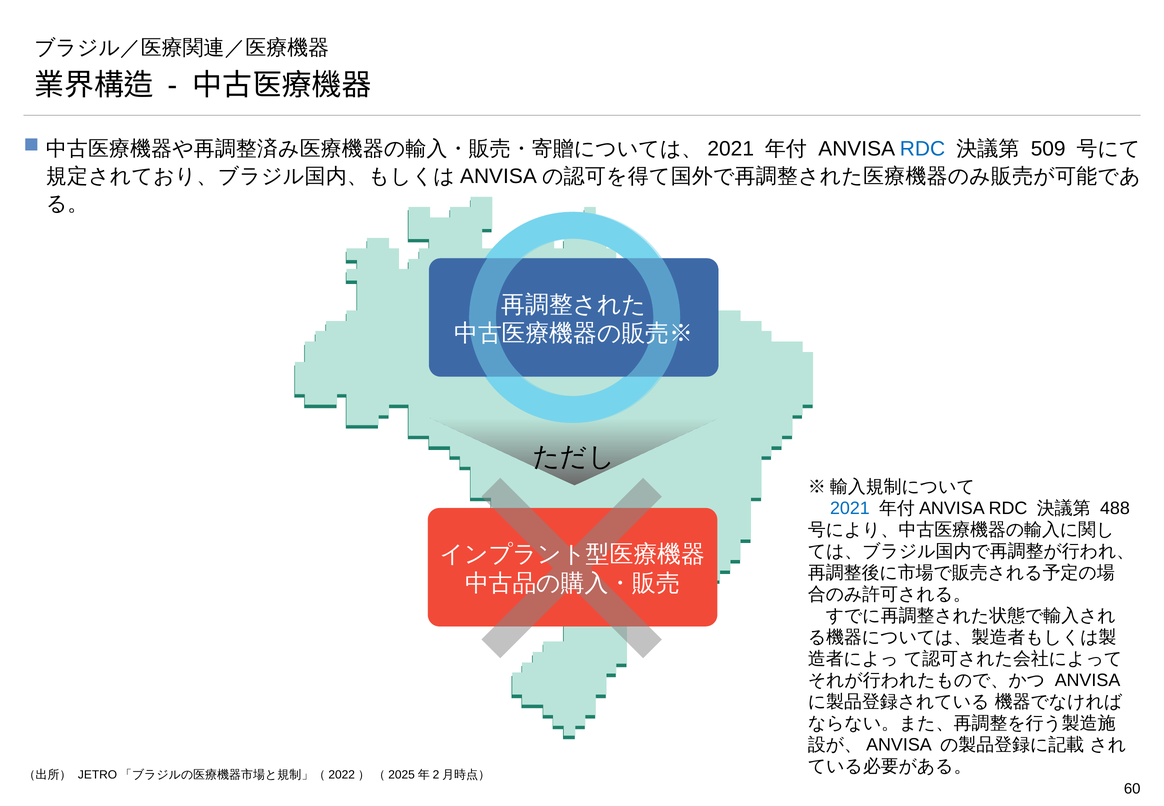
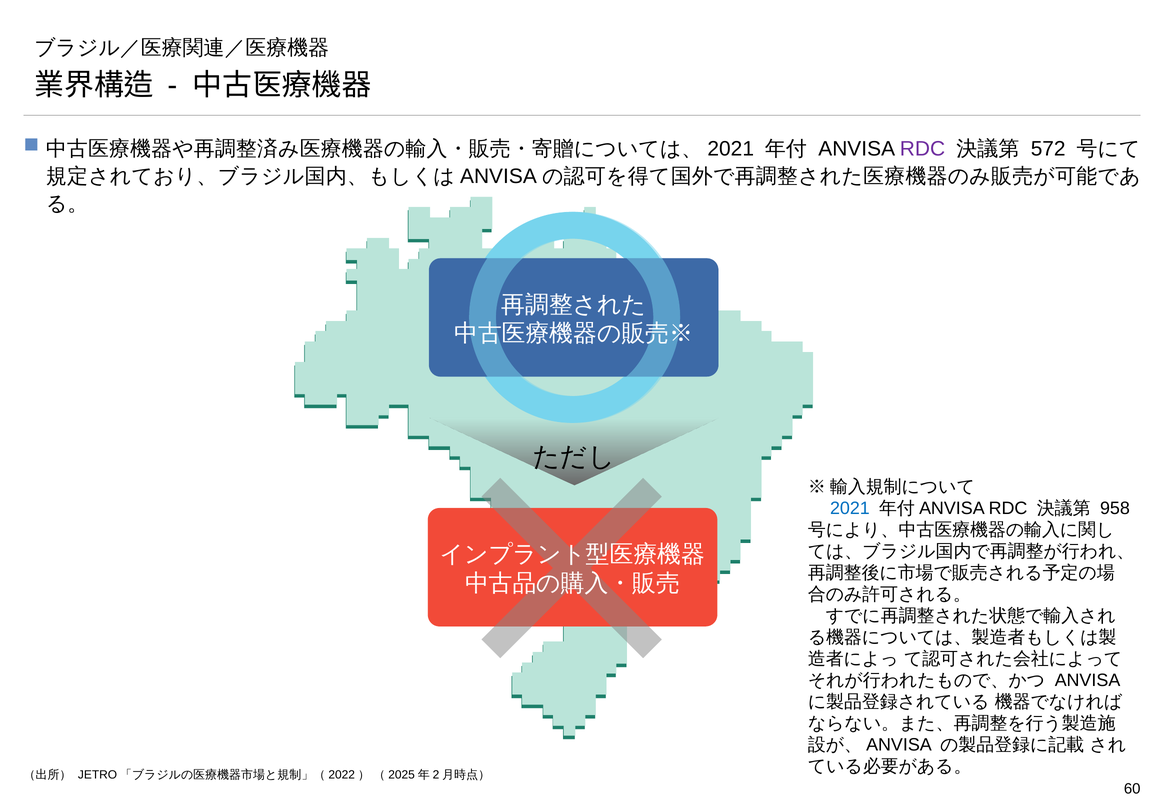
RDC colour: blue -> purple (922, 149)
509: 509 -> 572 (1048, 149)
488: 488 -> 958 (1115, 508)
